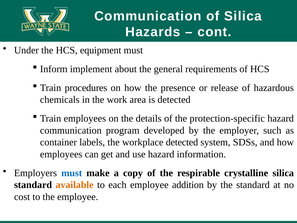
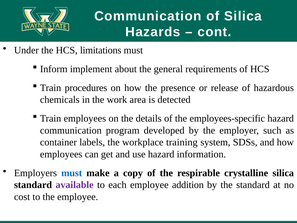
equipment: equipment -> limitations (101, 50)
protection-specific: protection-specific -> employees-specific (227, 118)
workplace detected: detected -> training (182, 142)
available colour: orange -> purple (75, 185)
